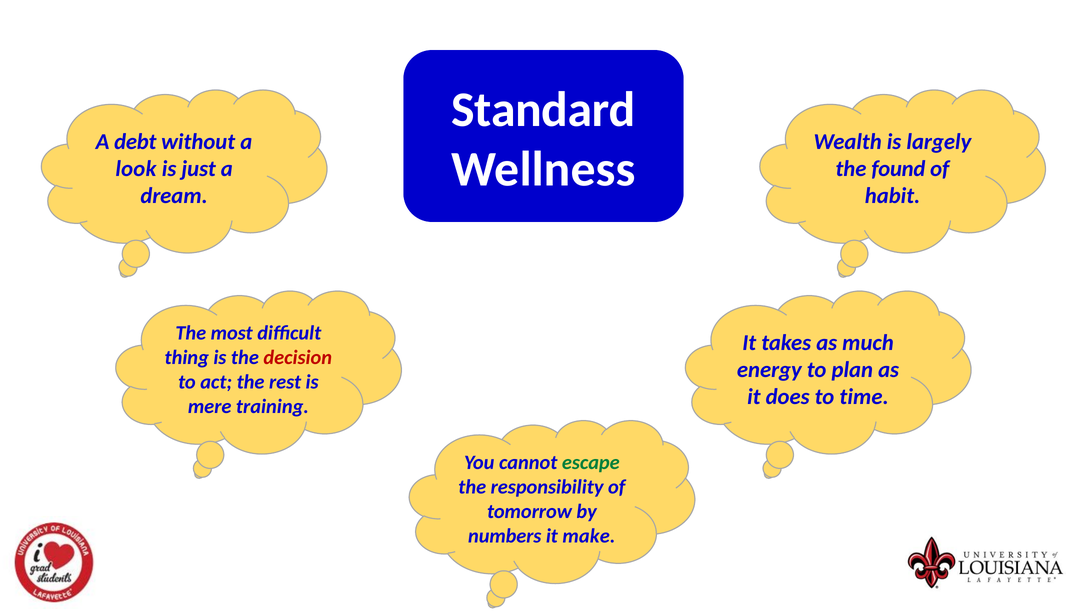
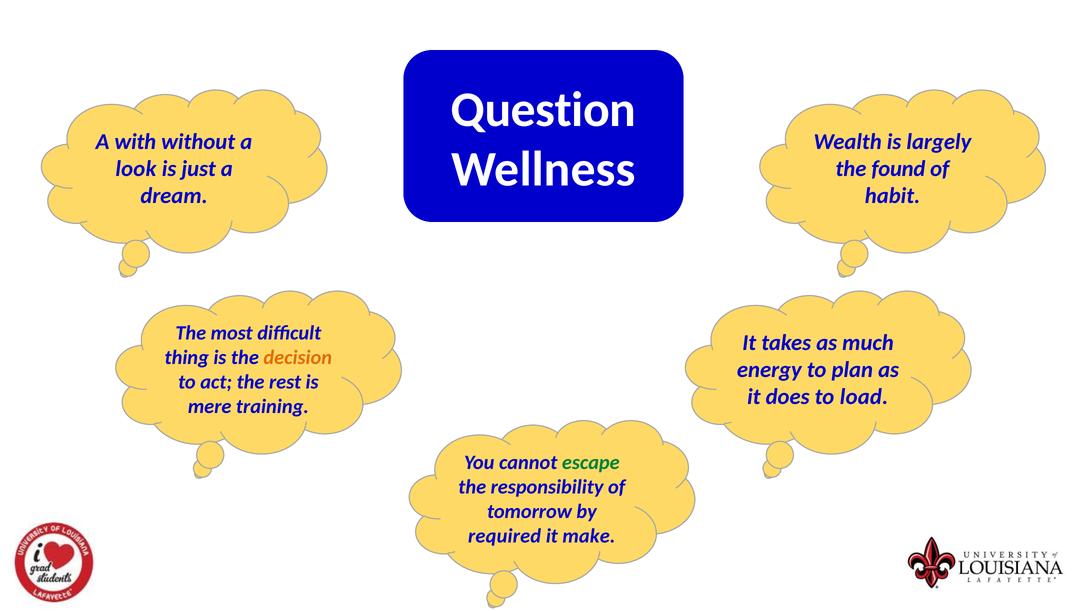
Standard: Standard -> Question (544, 110)
debt: debt -> with (135, 142)
decision colour: red -> orange (298, 358)
time: time -> load (864, 397)
numbers: numbers -> required (505, 536)
